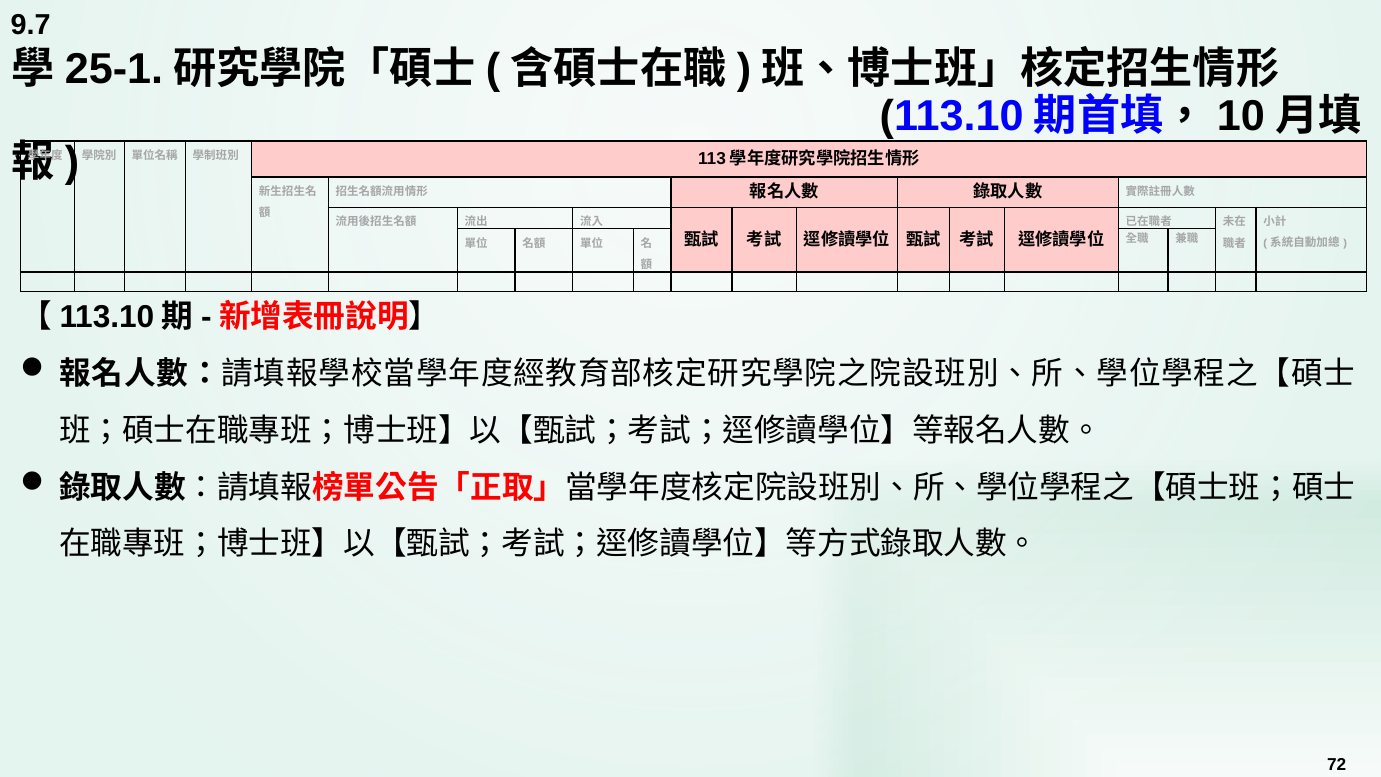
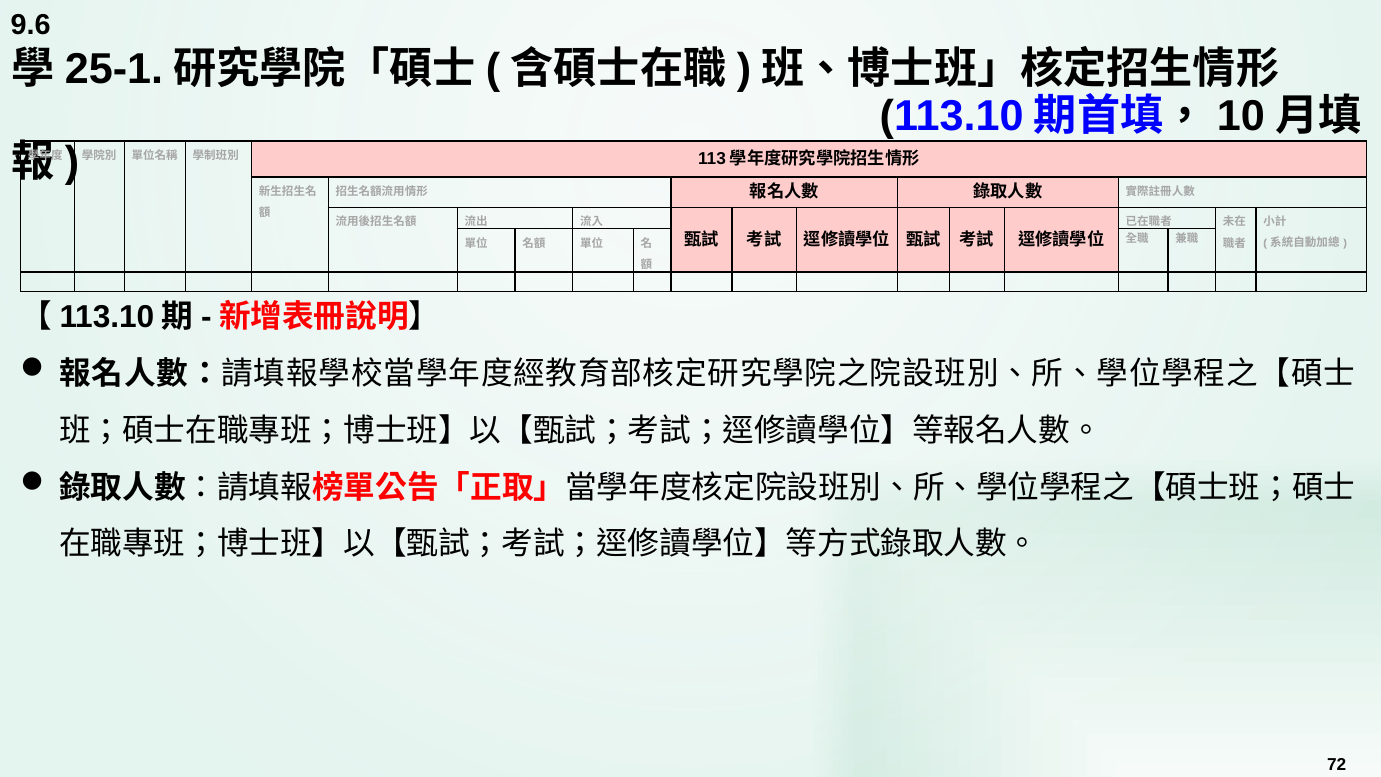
9.7: 9.7 -> 9.6 (31, 25)
